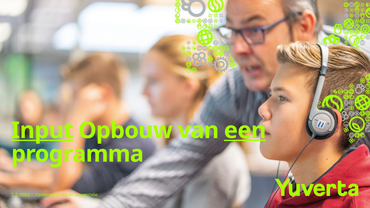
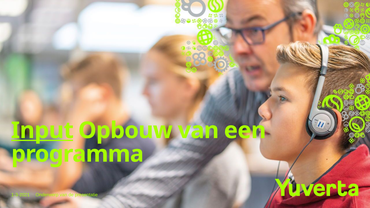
een underline: present -> none (245, 131)
